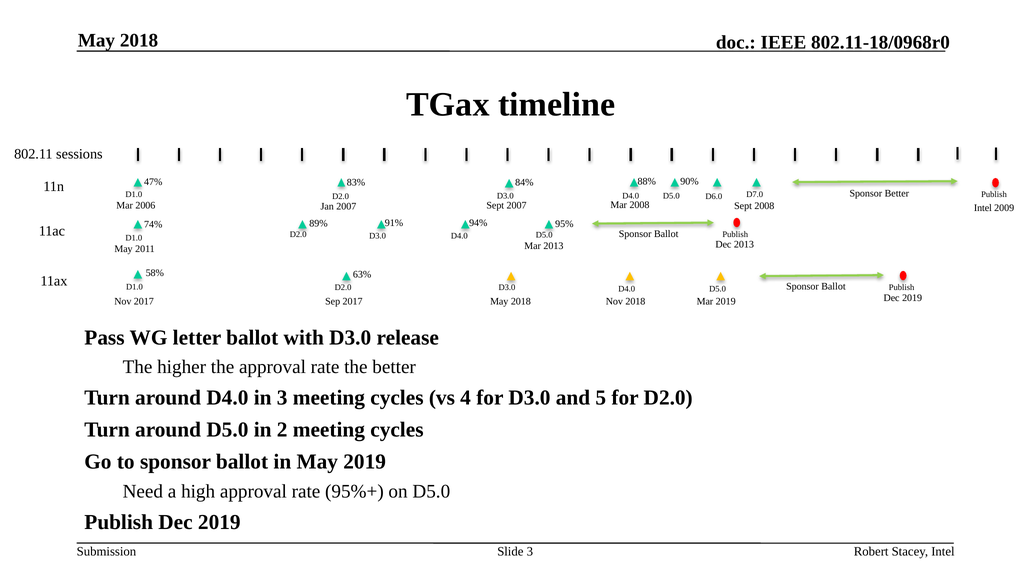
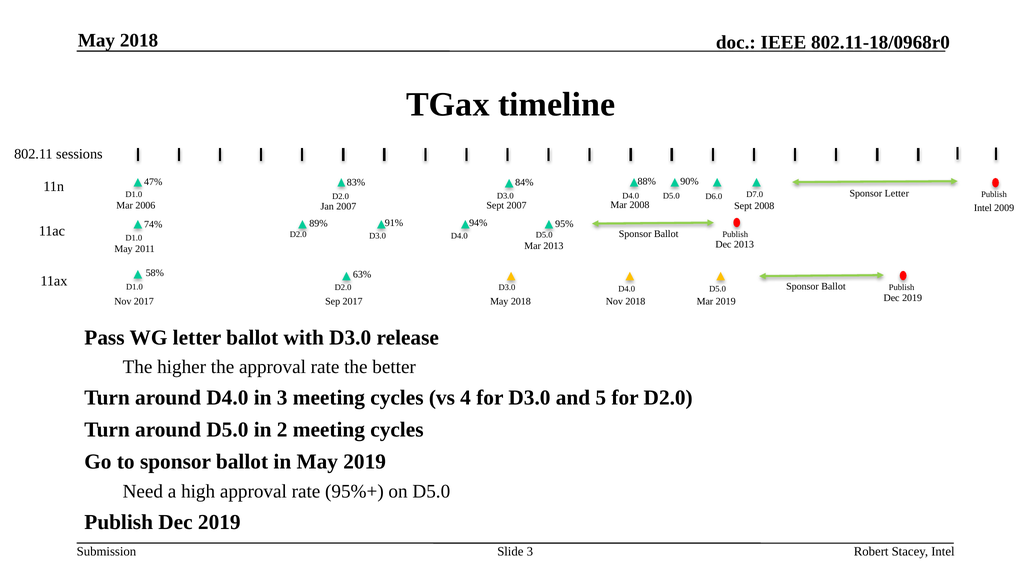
Sponsor Better: Better -> Letter (897, 193)
